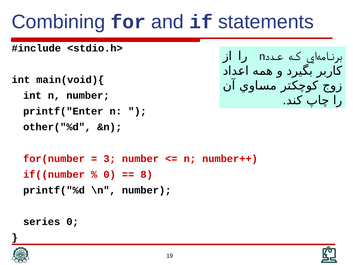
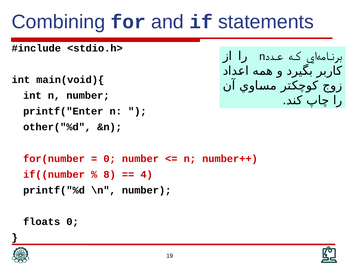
3: 3 -> 0 (110, 158)
0: 0 -> 8 (110, 174)
8: 8 -> 4 (147, 174)
series: series -> floats (42, 221)
